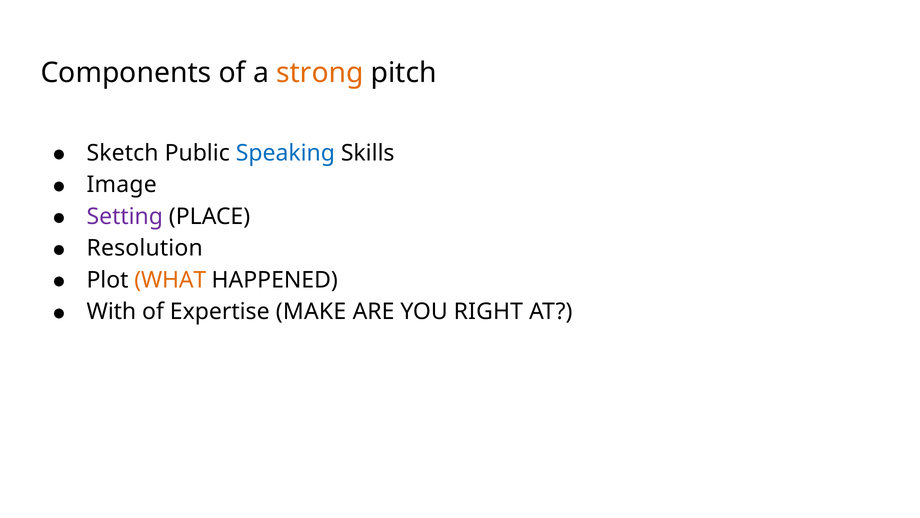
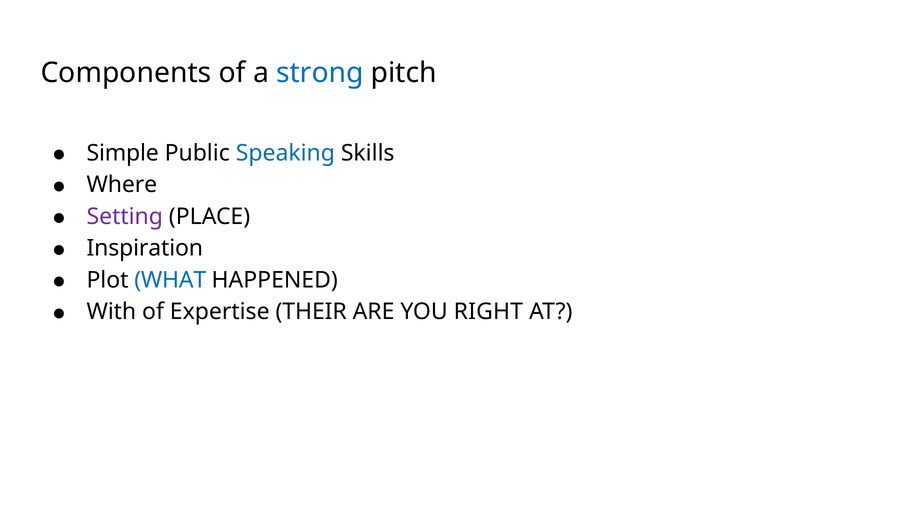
strong colour: orange -> blue (320, 73)
Sketch: Sketch -> Simple (123, 153)
Image: Image -> Where (122, 185)
Resolution: Resolution -> Inspiration (145, 248)
WHAT colour: orange -> blue (170, 280)
MAKE: MAKE -> THEIR (311, 312)
